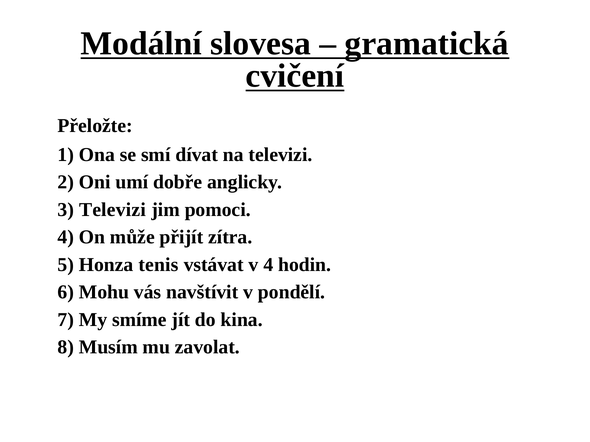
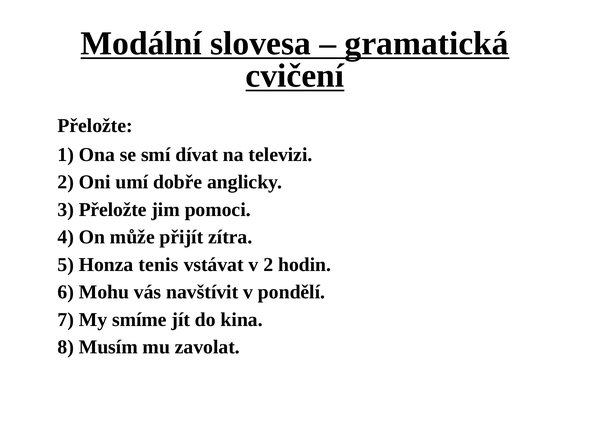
3 Televizi: Televizi -> Přeložte (113, 210)
v 4: 4 -> 2 (268, 265)
